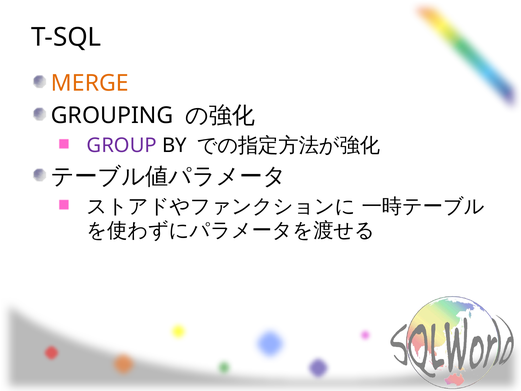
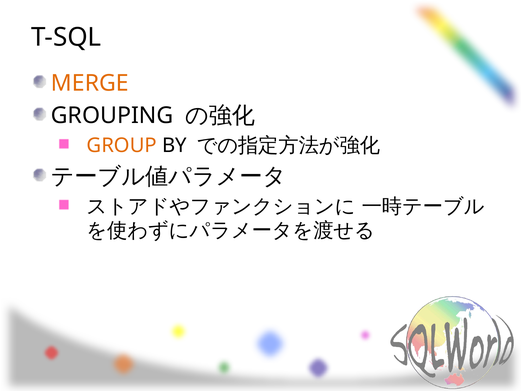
GROUP colour: purple -> orange (122, 145)
